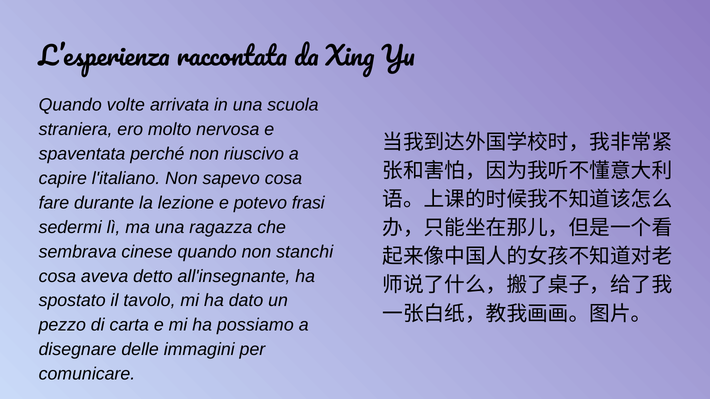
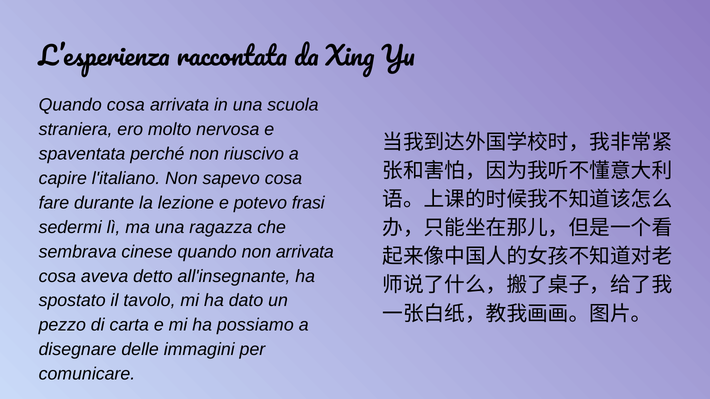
Quando volte: volte -> cosa (126, 105)
non stanchi: stanchi -> arrivata (305, 252)
